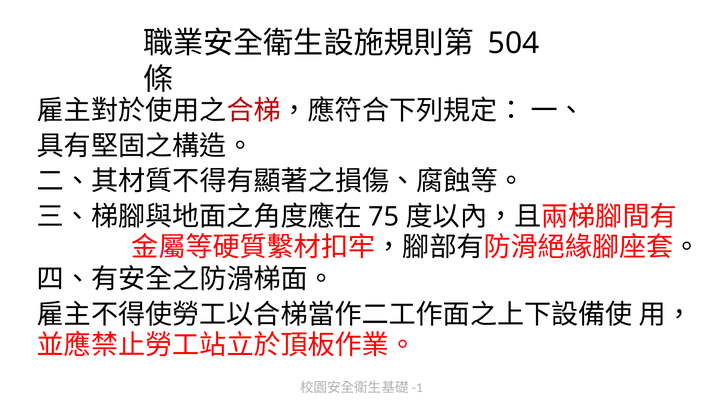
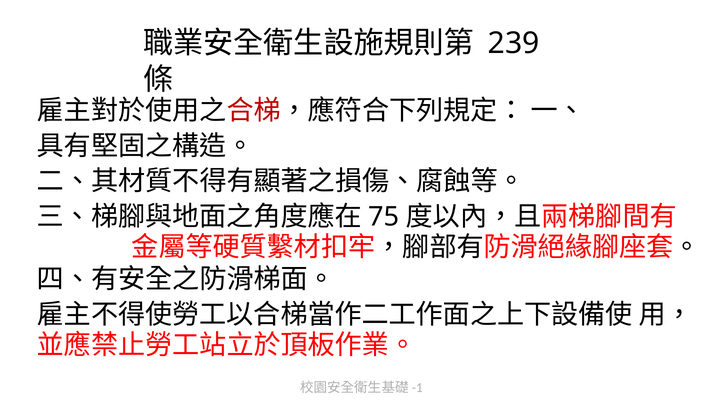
504: 504 -> 239 (514, 43)
